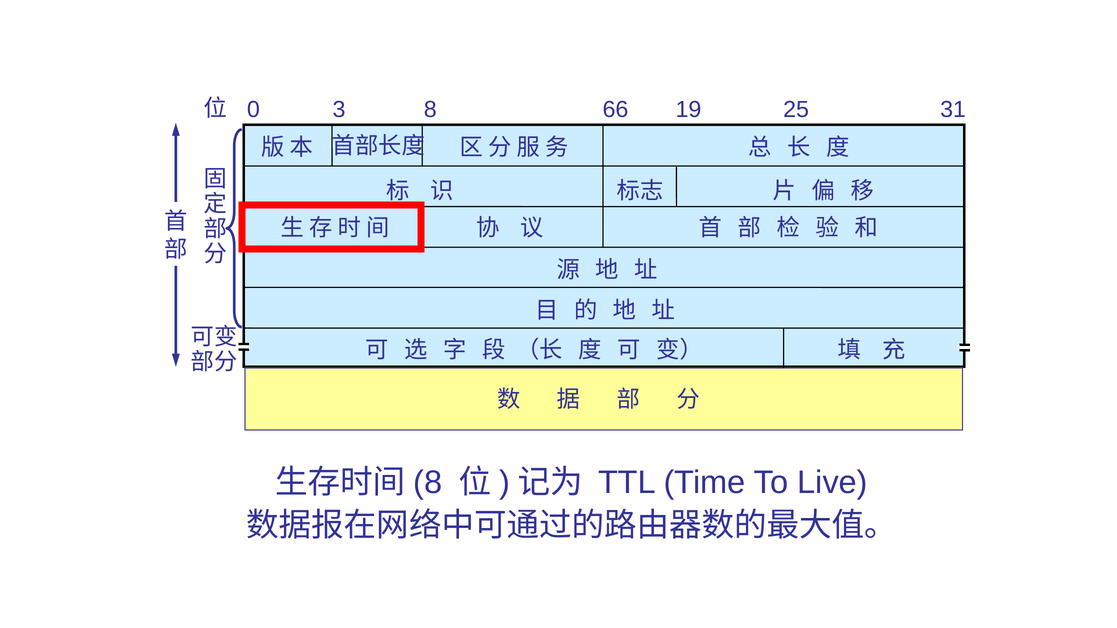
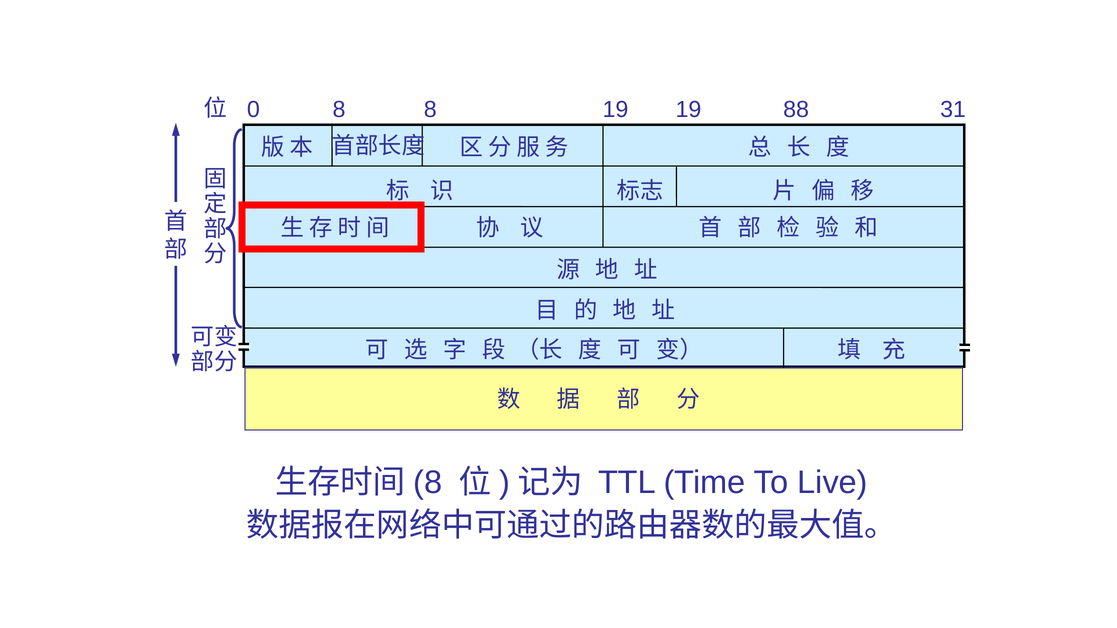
0 3: 3 -> 8 (339, 110)
8 66: 66 -> 19 (615, 110)
25: 25 -> 88 (796, 110)
